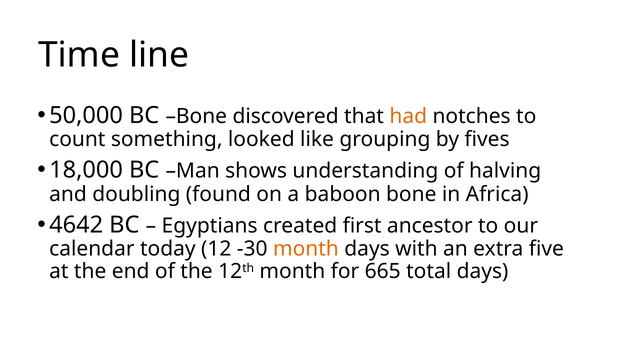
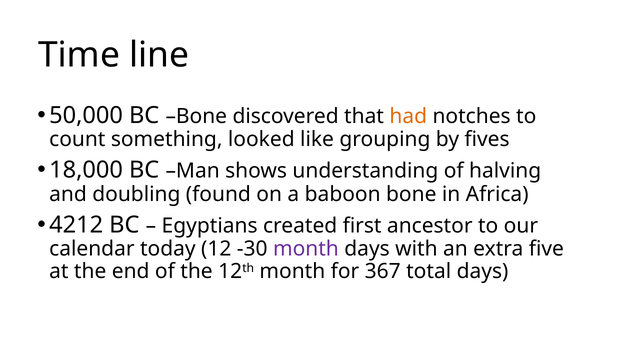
4642: 4642 -> 4212 (76, 225)
month colour: orange -> purple (306, 249)
665: 665 -> 367 (383, 271)
